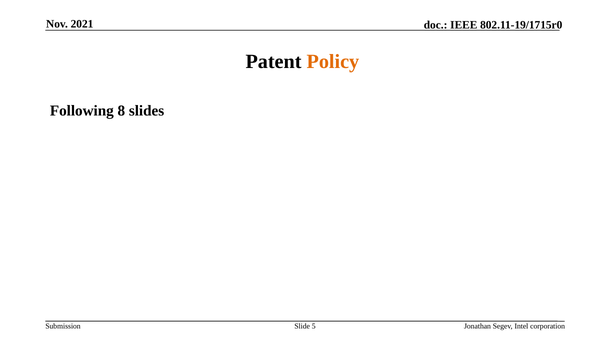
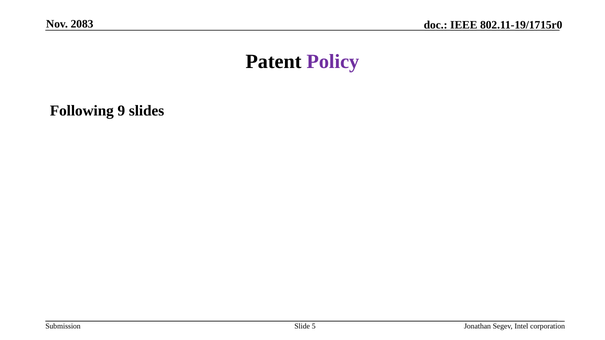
2021: 2021 -> 2083 (82, 24)
Policy colour: orange -> purple (333, 62)
8: 8 -> 9 (121, 111)
